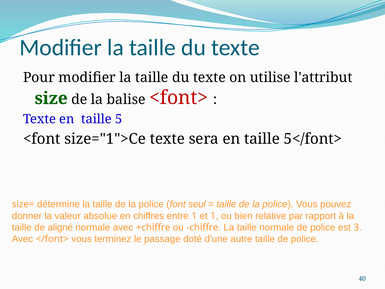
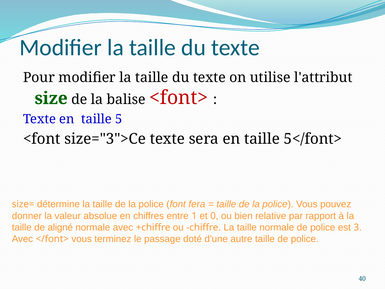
size="1">Ce: size="1">Ce -> size="3">Ce (105, 139)
seul: seul -> fera (197, 204)
et 1: 1 -> 0 (213, 216)
